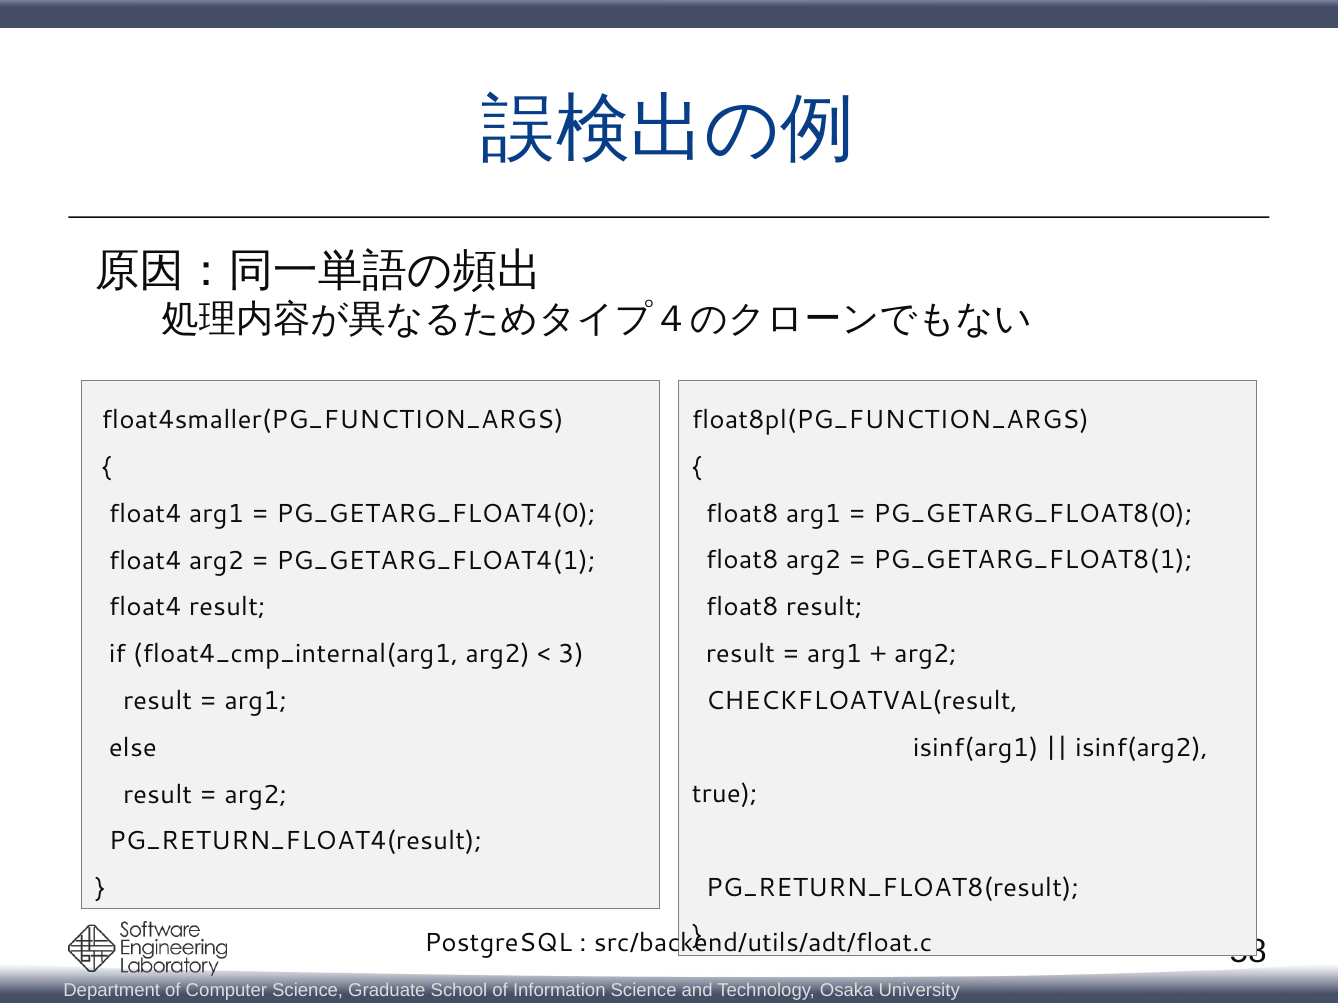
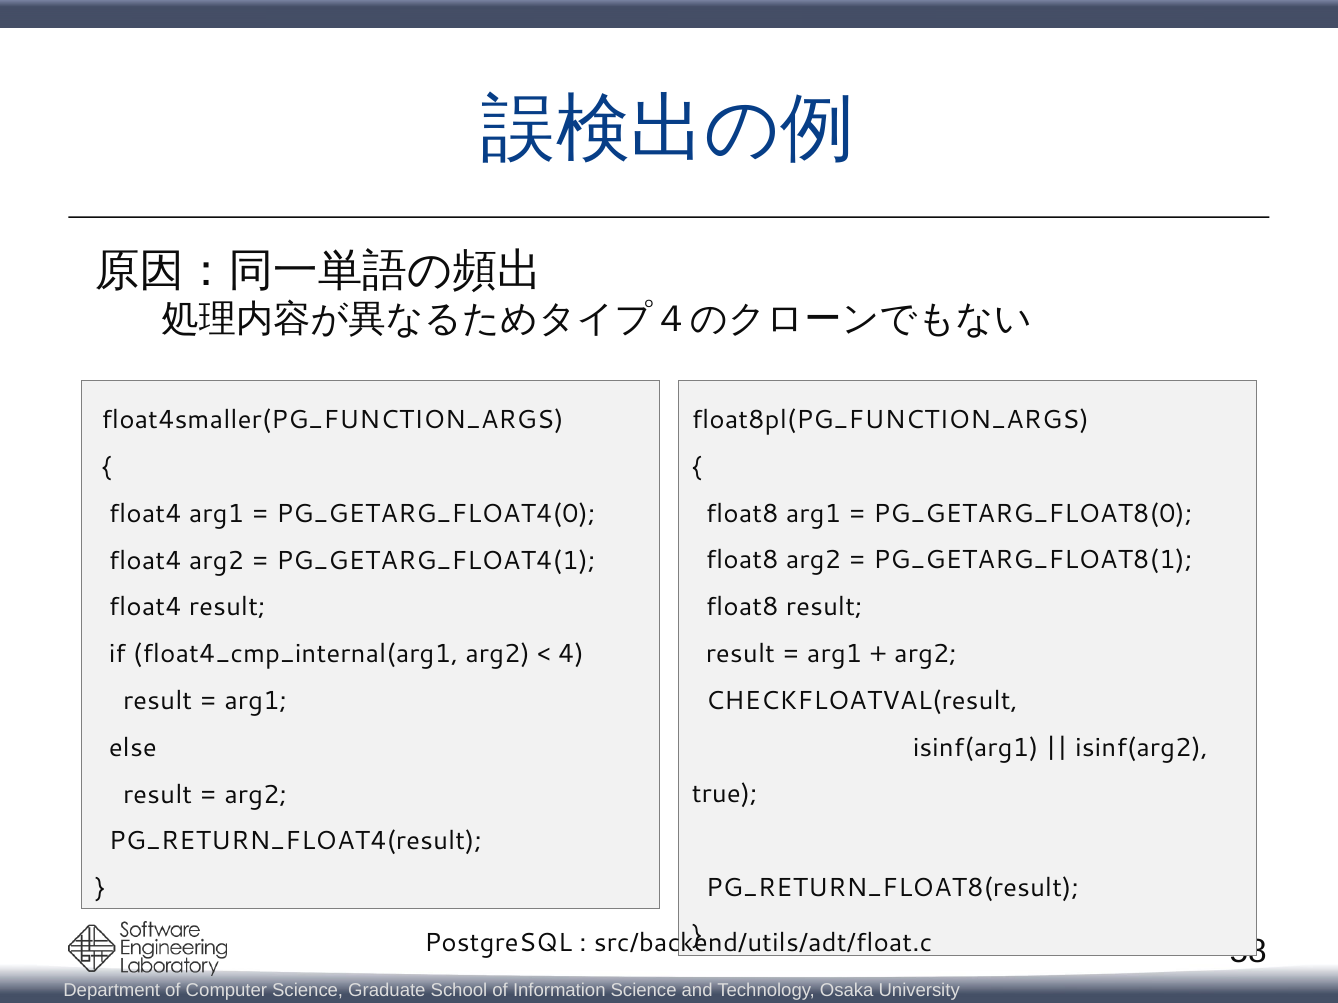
3: 3 -> 4 (571, 655)
